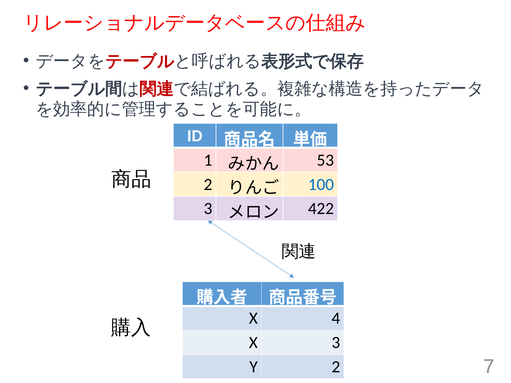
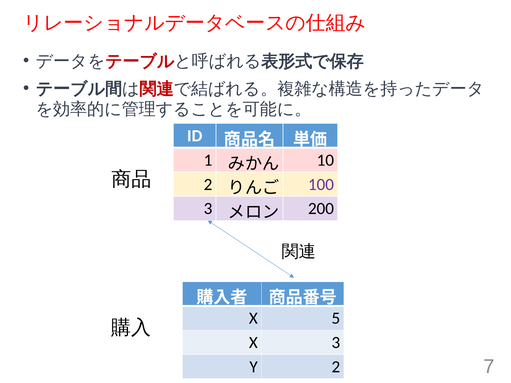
53: 53 -> 10 (325, 160)
100 colour: blue -> purple (321, 185)
422: 422 -> 200 (321, 209)
4: 4 -> 5 (336, 319)
